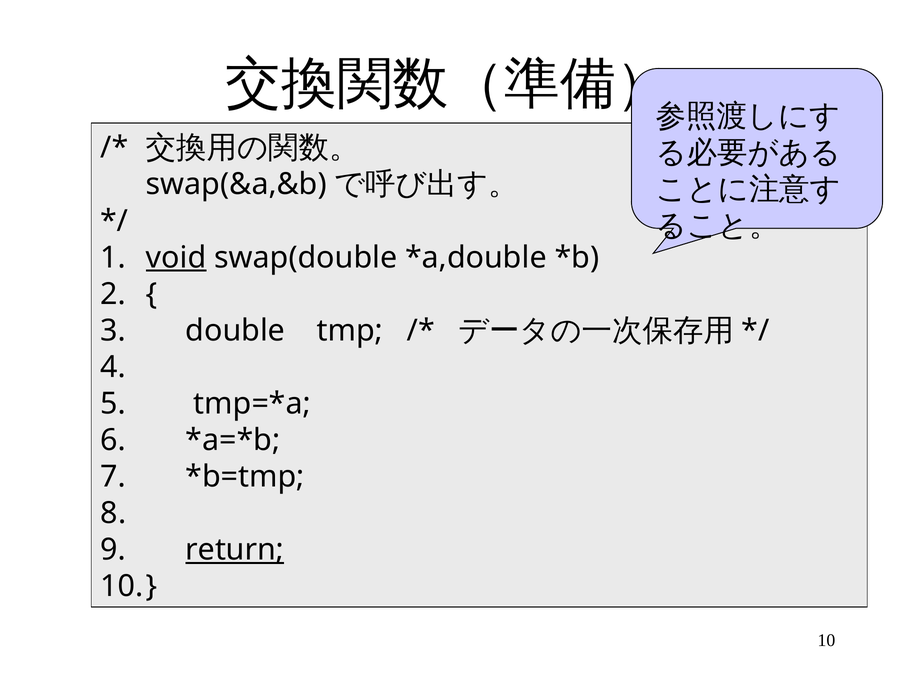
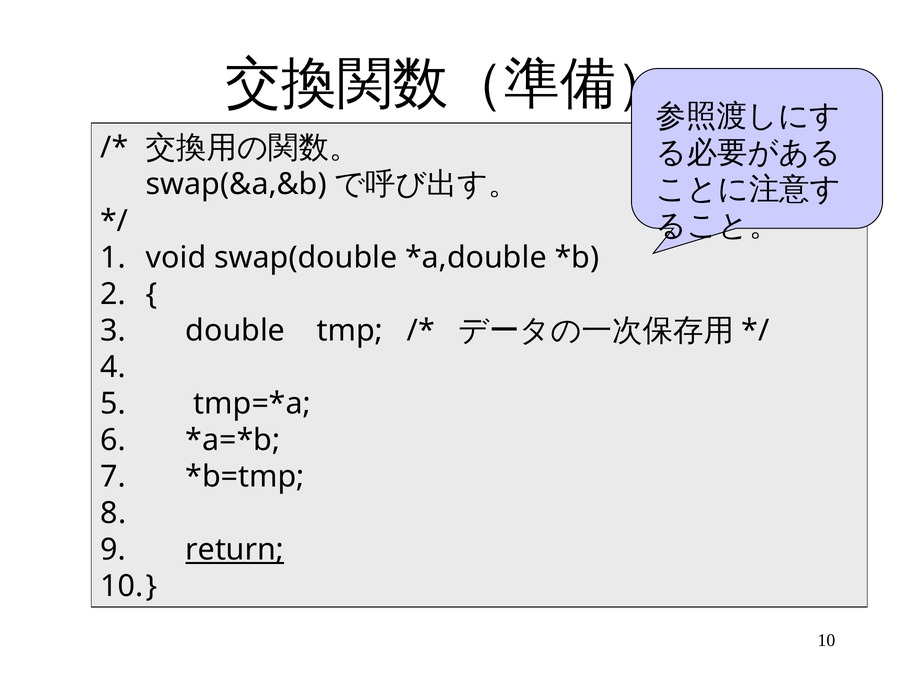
void underline: present -> none (176, 257)
